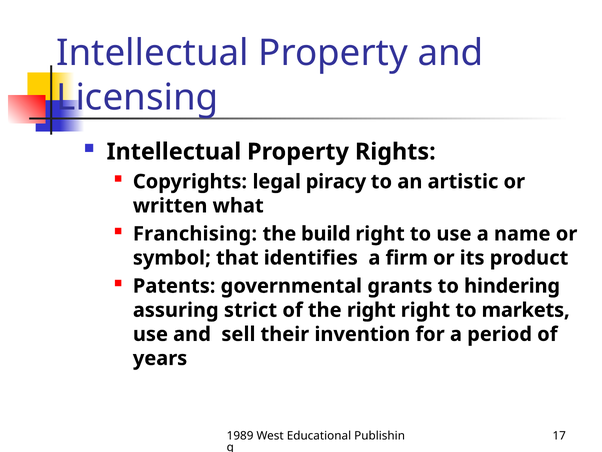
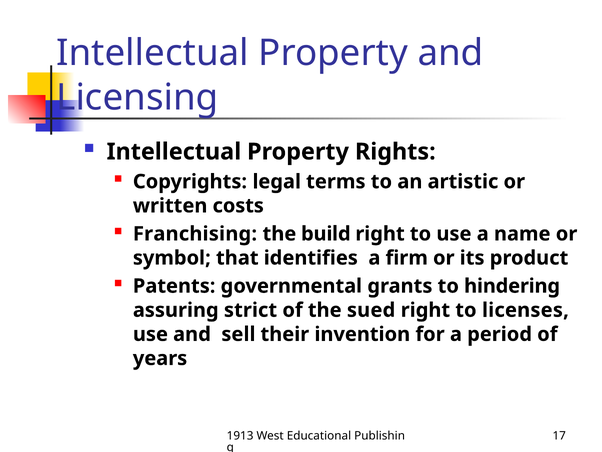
piracy: piracy -> terms (336, 181)
what: what -> costs (238, 206)
the right: right -> sued (371, 310)
markets: markets -> licenses (525, 310)
1989: 1989 -> 1913 (240, 435)
